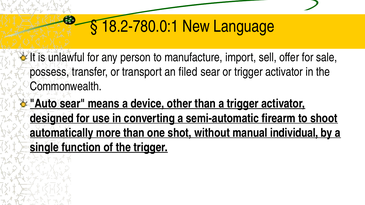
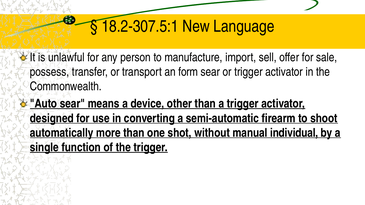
18.2-780.0:1: 18.2-780.0:1 -> 18.2-307.5:1 (140, 26)
filed: filed -> form (188, 72)
